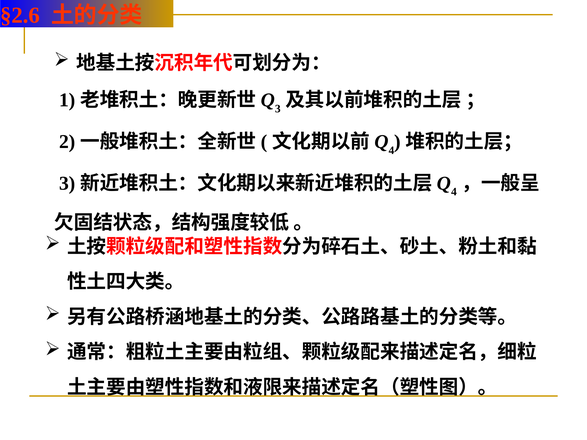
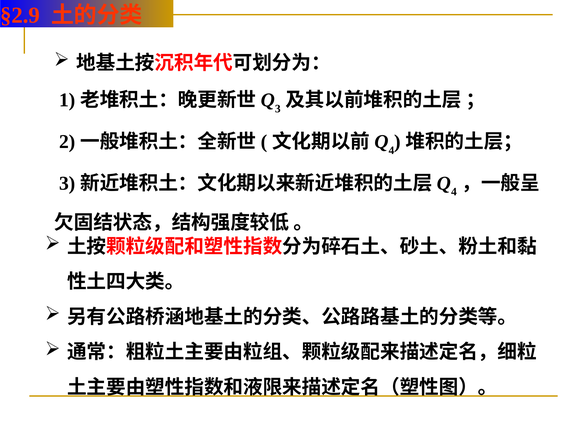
§2.6: §2.6 -> §2.9 (20, 15)
